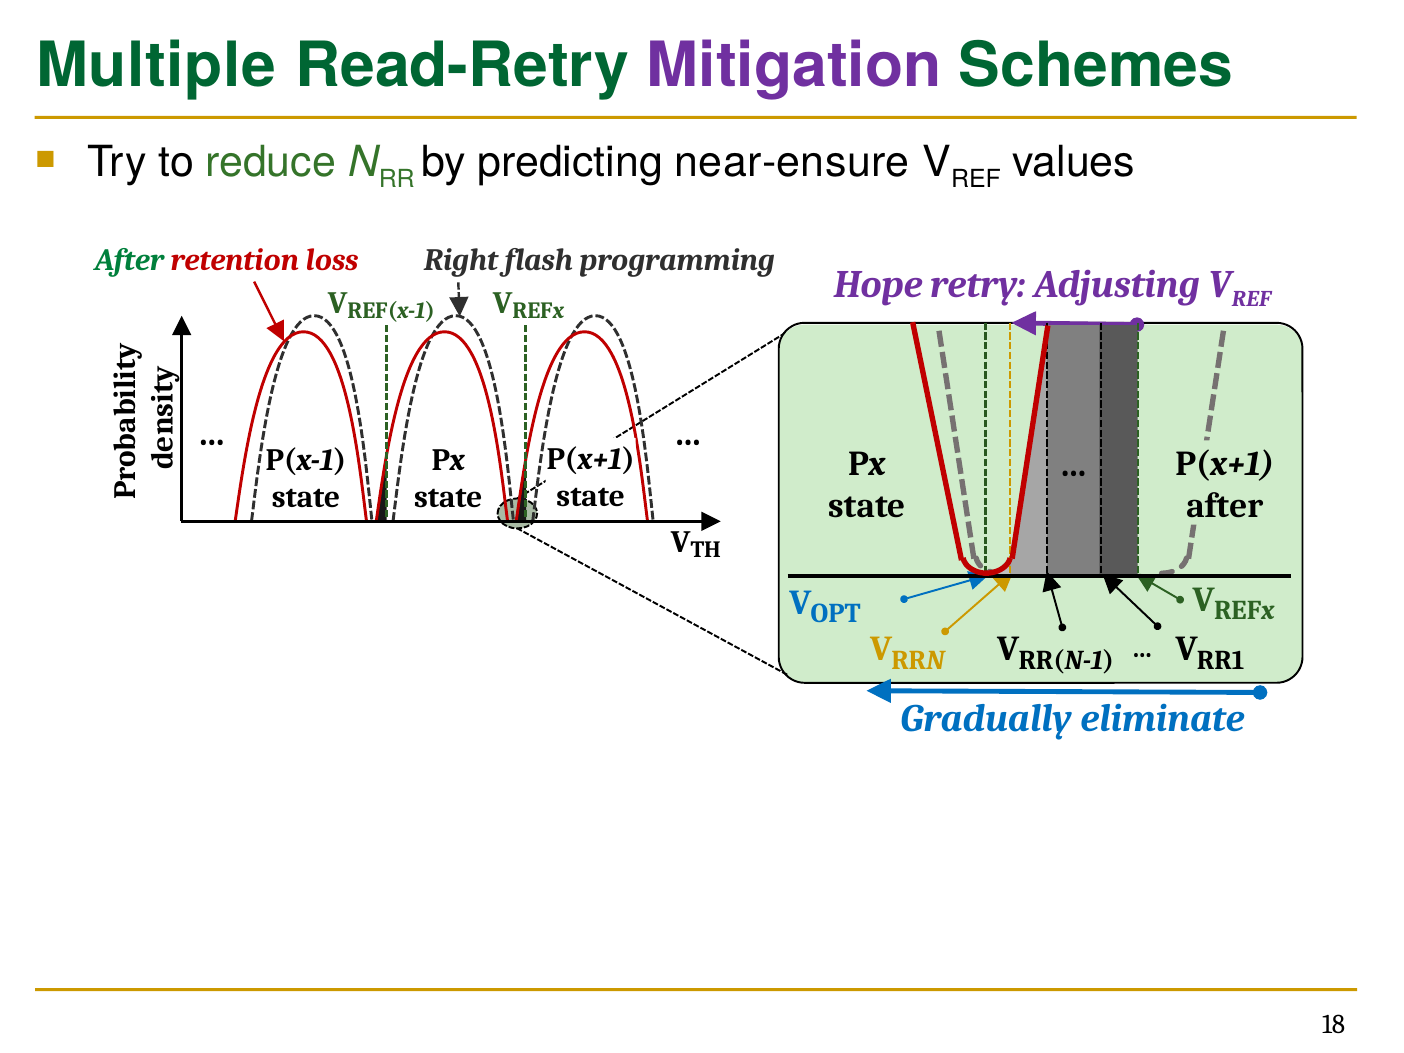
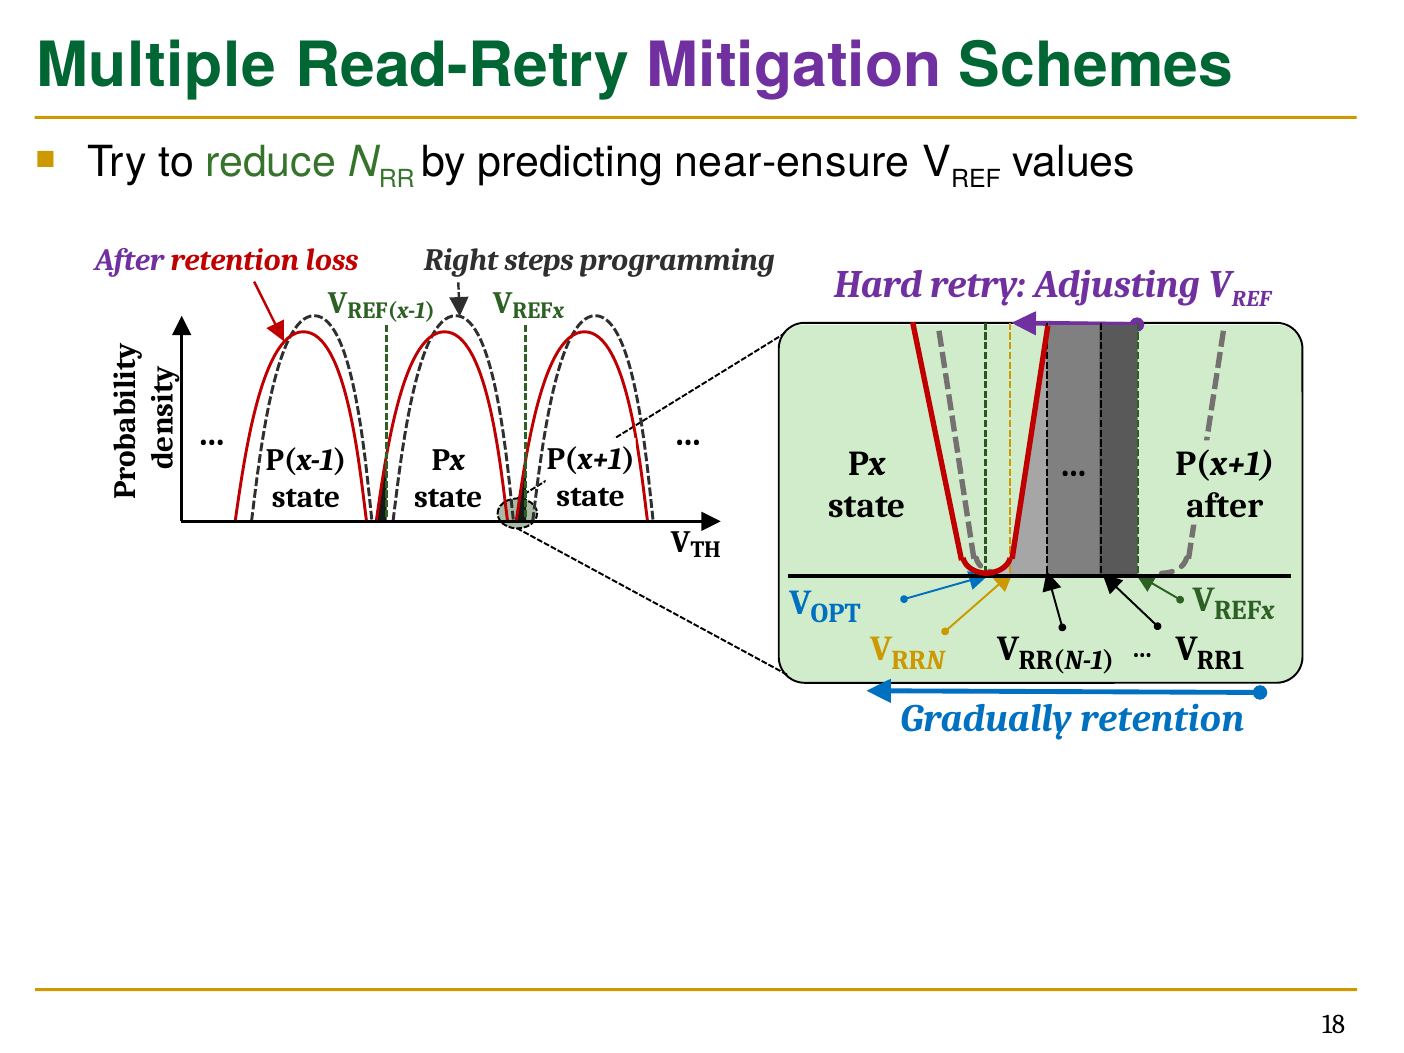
flash: flash -> steps (539, 260)
After colour: green -> purple (129, 260)
Hope: Hope -> Hard (878, 284)
Gradually eliminate: eliminate -> retention (1162, 719)
